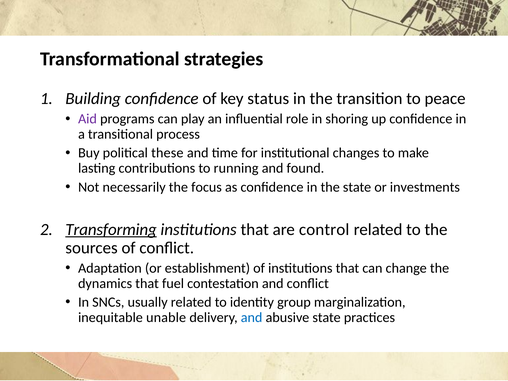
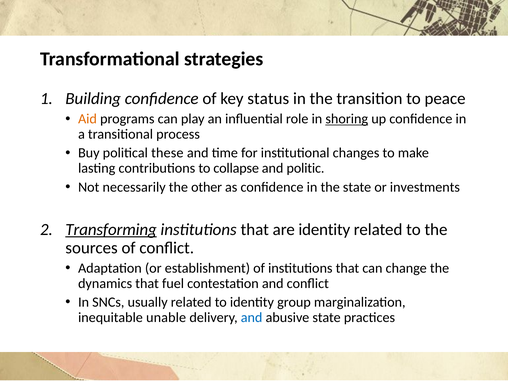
Aid colour: purple -> orange (87, 119)
shoring underline: none -> present (347, 119)
running: running -> collapse (236, 168)
found: found -> politic (306, 168)
focus: focus -> other (207, 187)
are control: control -> identity (324, 230)
